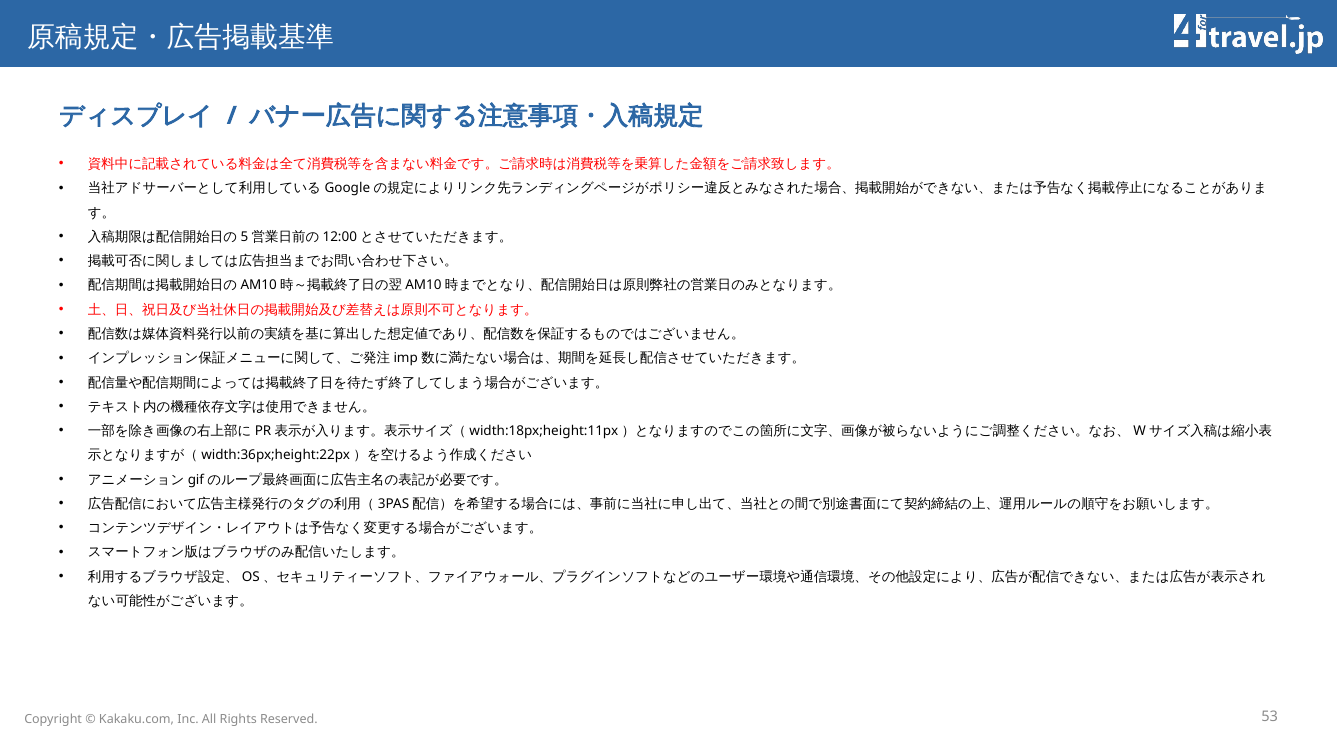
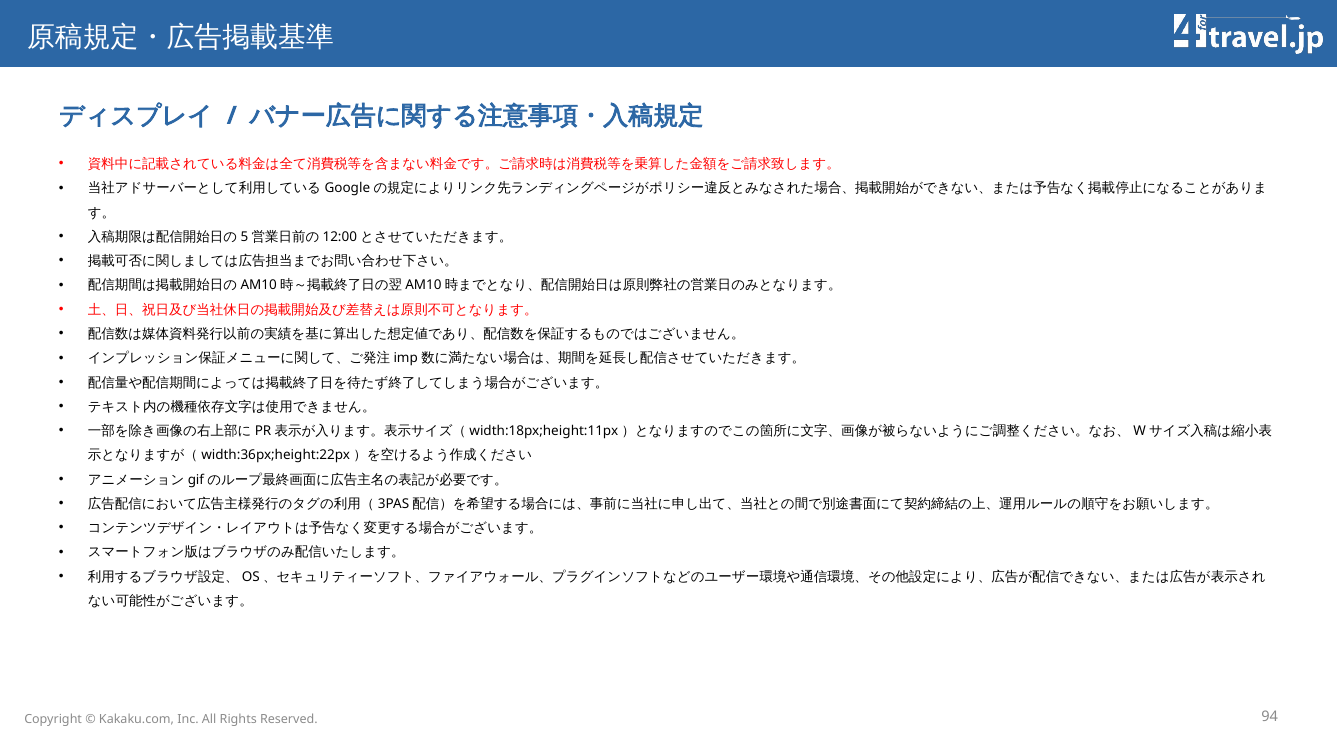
53: 53 -> 94 (1270, 717)
